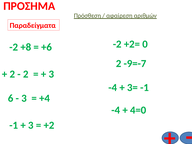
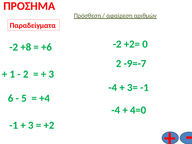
2: 2 -> 1 (12, 74)
3: 3 -> 5 (24, 98)
